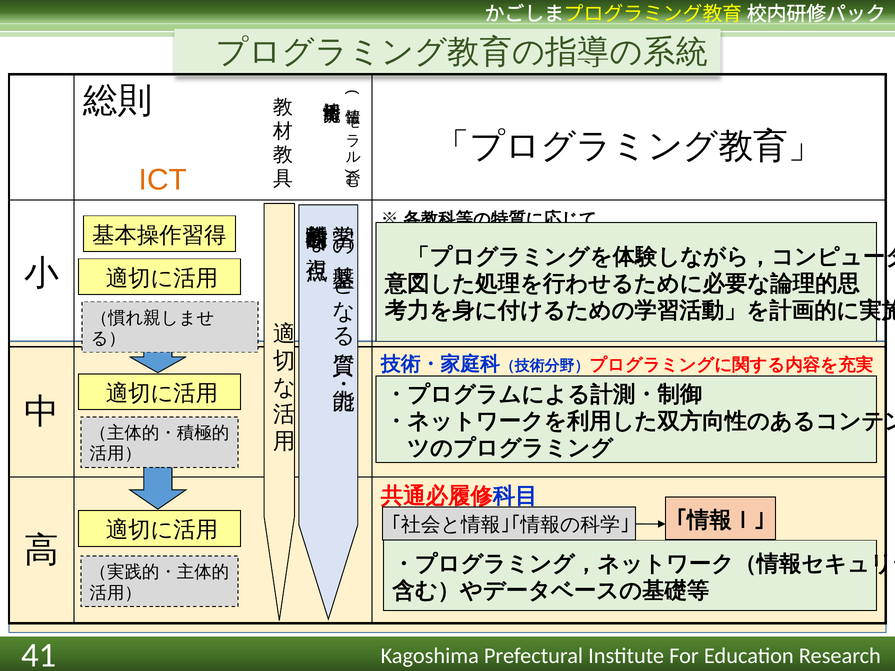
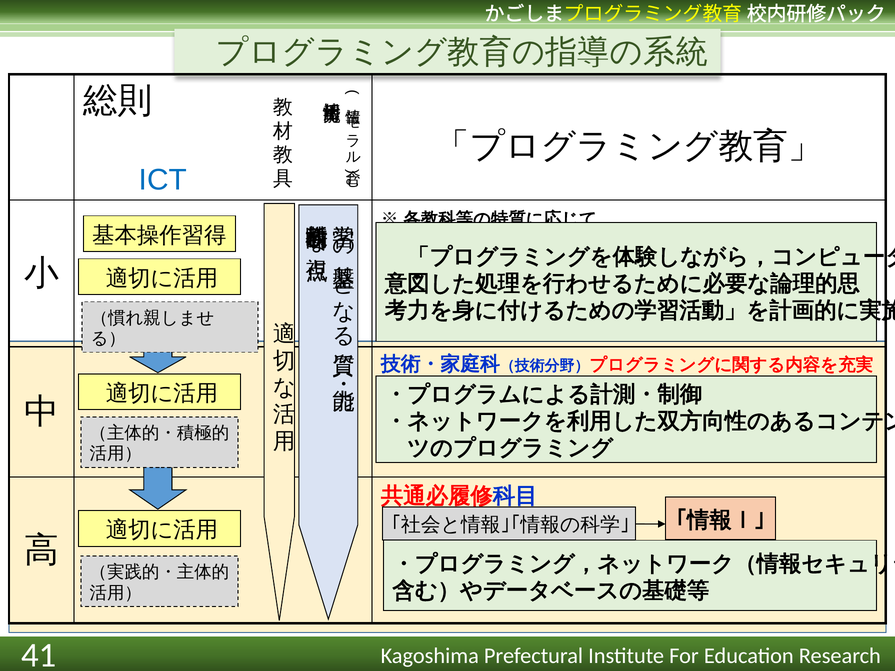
ICT colour: orange -> blue (163, 180)
